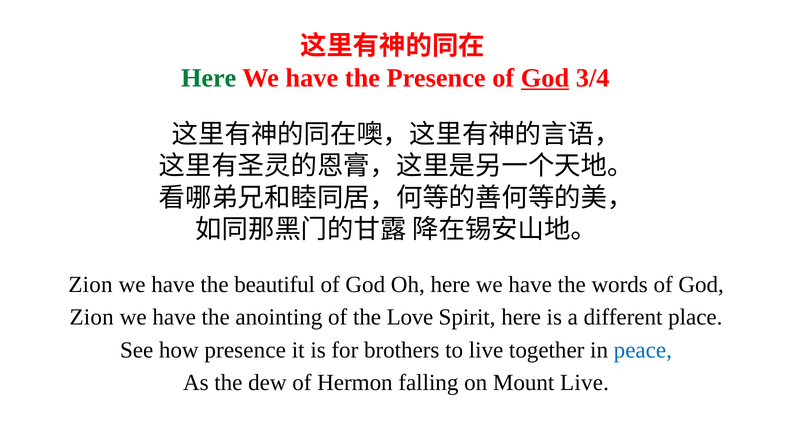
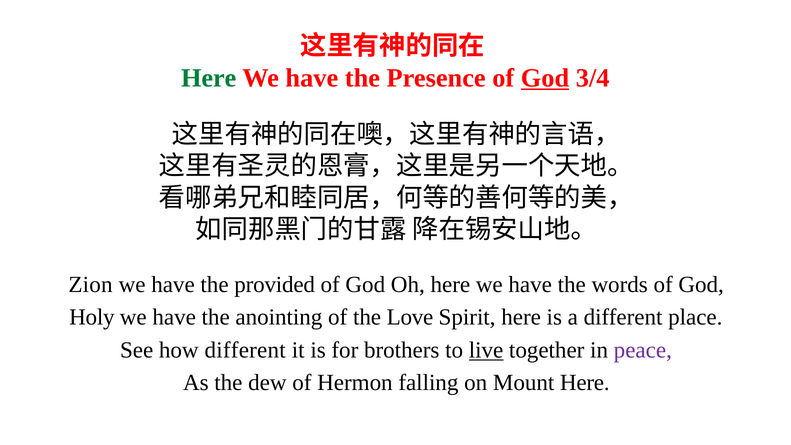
beautiful: beautiful -> provided (275, 285)
Zion: Zion -> Holy (92, 317)
how presence: presence -> different (245, 350)
live underline: none -> present (486, 350)
peace colour: blue -> purple (643, 350)
Mount Live: Live -> Here (585, 383)
